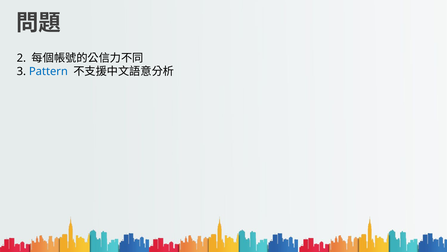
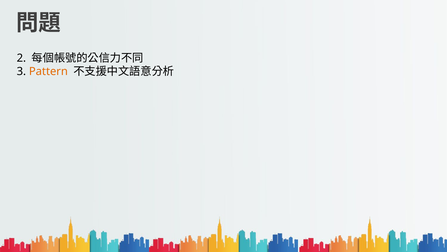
Pattern colour: blue -> orange (48, 71)
